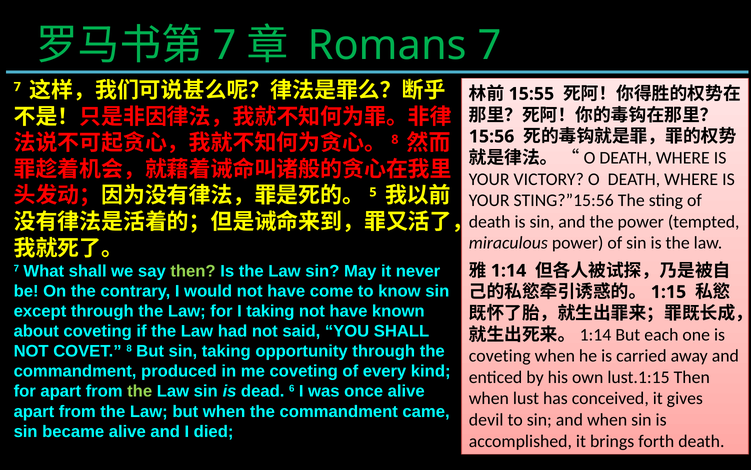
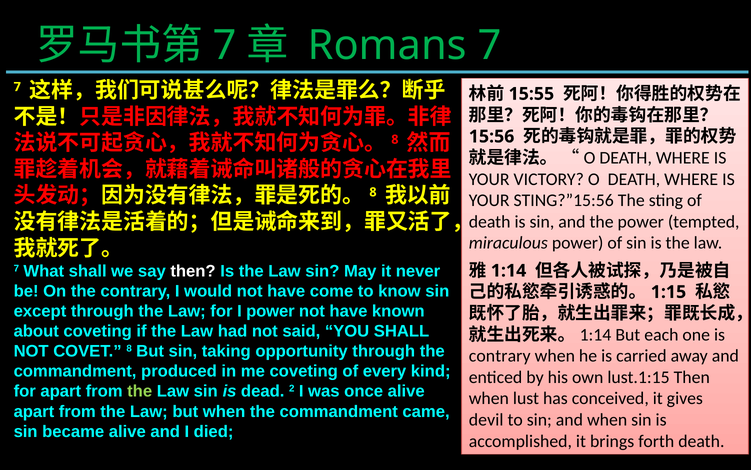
5: 5 -> 8 (373, 192)
then colour: light green -> white (193, 271)
I taking: taking -> power (270, 311)
coveting: coveting -> contrary (500, 356)
6: 6 -> 2 (292, 388)
